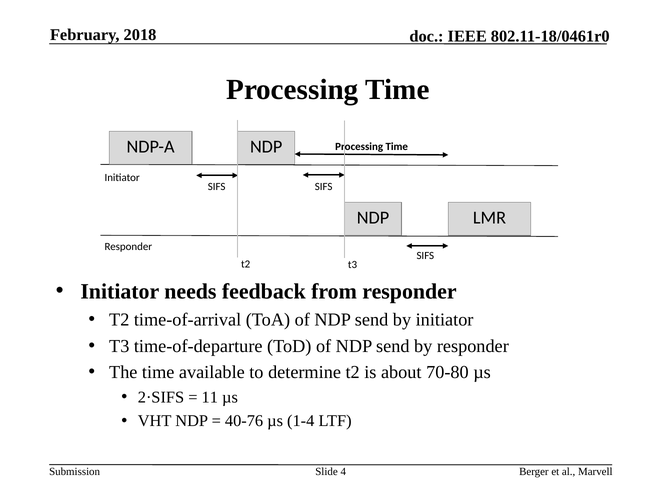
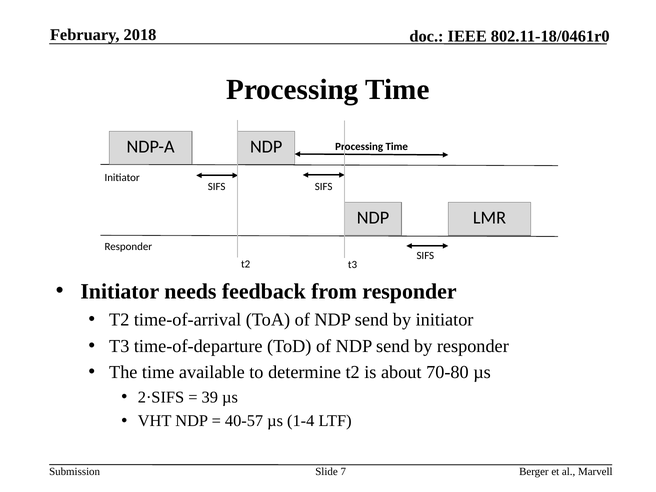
11: 11 -> 39 (210, 397)
40-76: 40-76 -> 40-57 (244, 421)
4: 4 -> 7 (343, 472)
